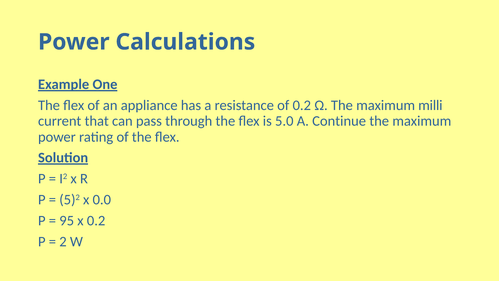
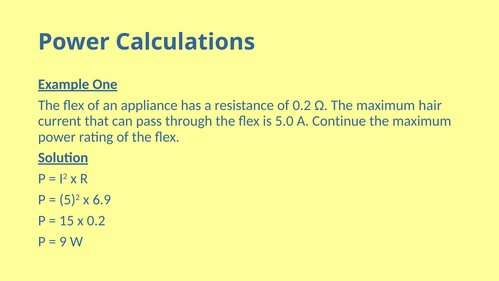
milli: milli -> hair (430, 105)
0.0: 0.0 -> 6.9 (102, 199)
95: 95 -> 15 (67, 220)
2: 2 -> 9 (63, 241)
